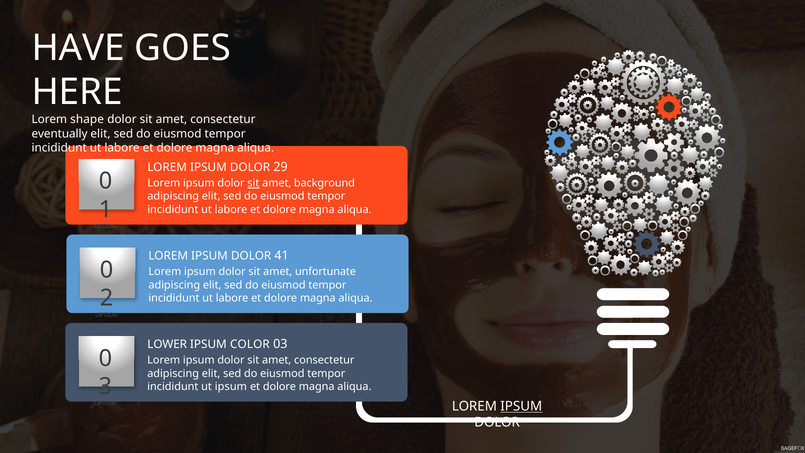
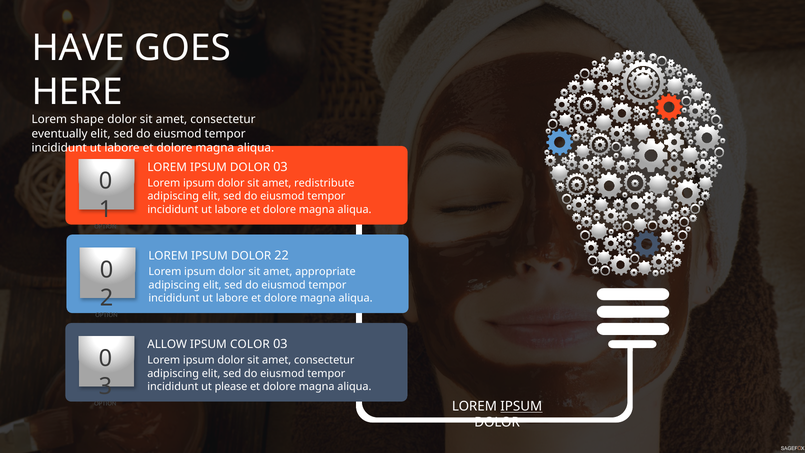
DOLOR 29: 29 -> 03 (280, 167)
sit underline: present -> none (253, 183)
background: background -> redistribute (324, 183)
41: 41 -> 22 (282, 255)
unfortunate: unfortunate -> appropriate (325, 272)
LOWER: LOWER -> ALLOW (167, 344)
ut ipsum: ipsum -> please (231, 386)
